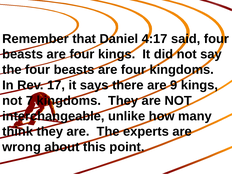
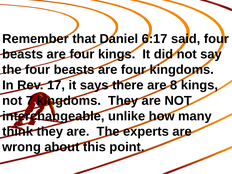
4:17: 4:17 -> 6:17 (155, 39)
9: 9 -> 8 (174, 85)
